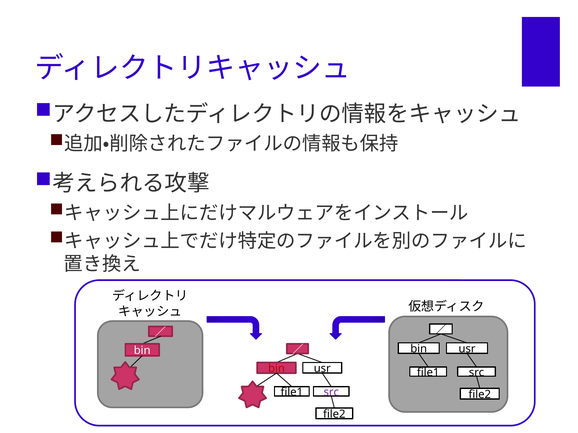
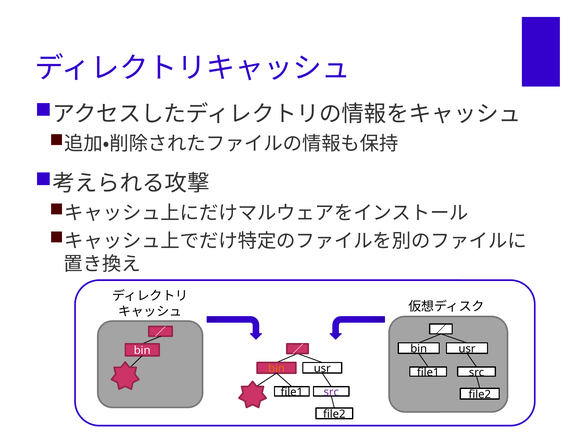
bin colour: red -> orange (277, 369)
